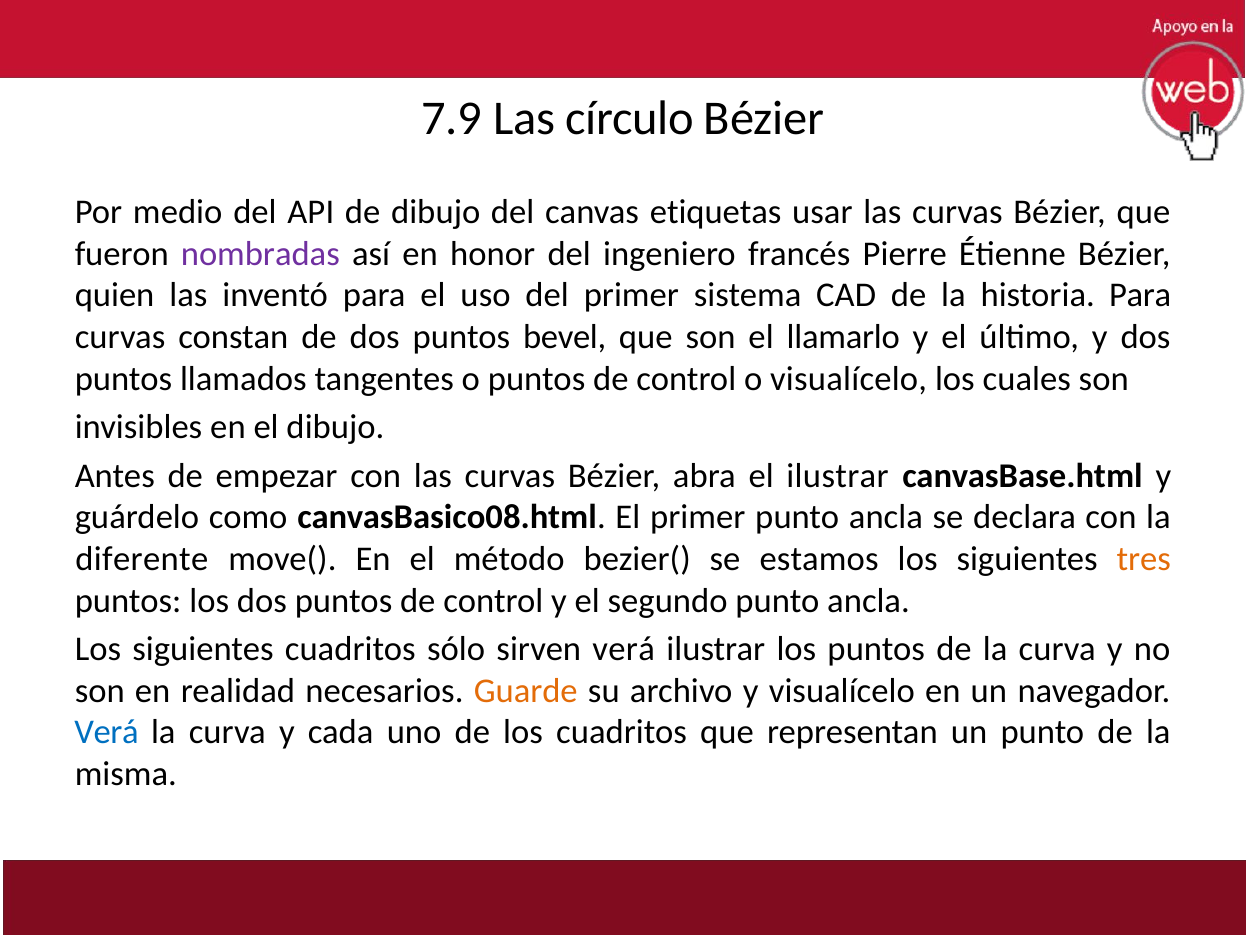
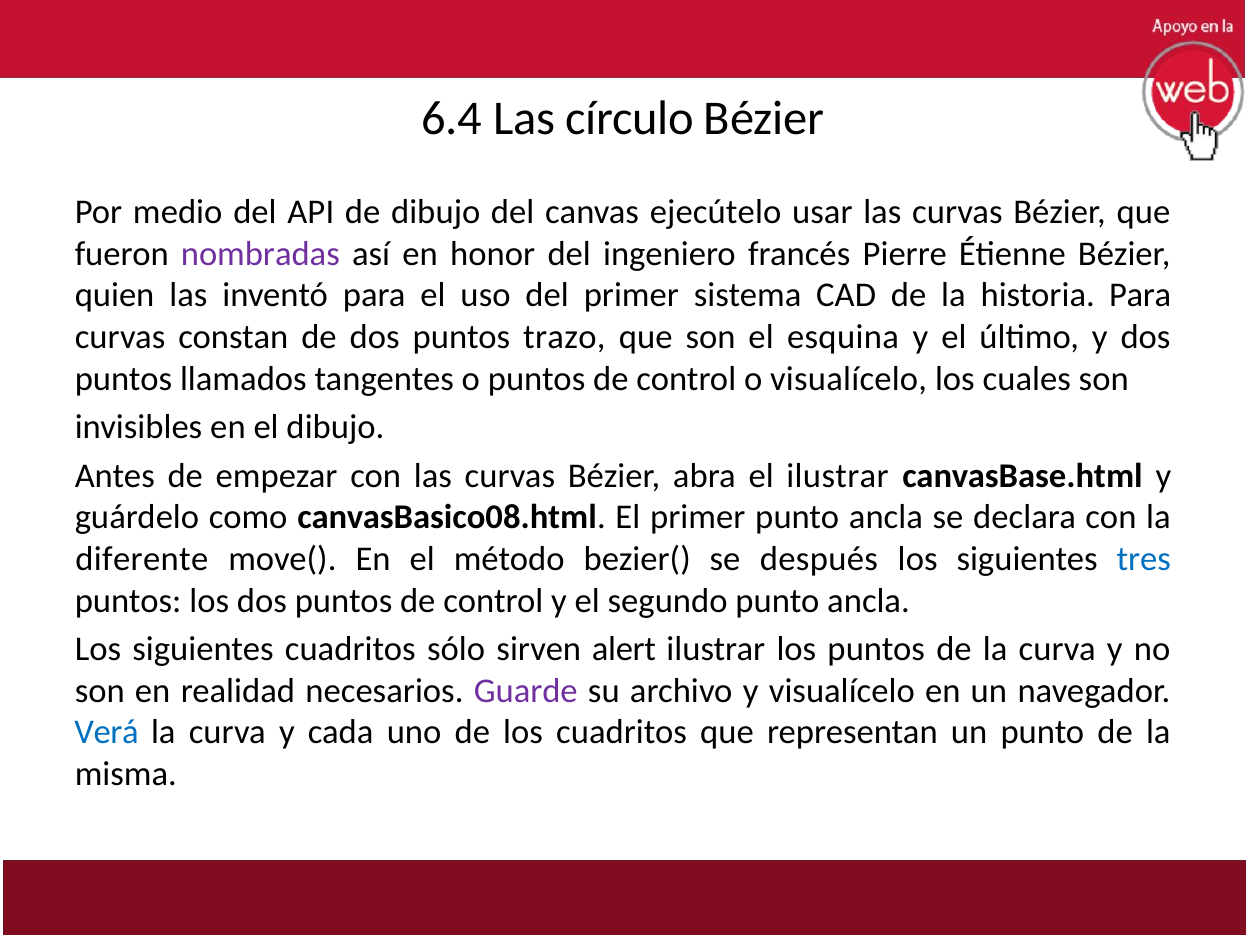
7.9: 7.9 -> 6.4 (452, 119)
etiquetas: etiquetas -> ejecútelo (716, 212)
bevel: bevel -> trazo (564, 337)
llamarlo: llamarlo -> esquina (843, 337)
estamos: estamos -> después (819, 559)
tres colour: orange -> blue (1144, 559)
sirven verá: verá -> alert (624, 649)
Guarde colour: orange -> purple (526, 690)
